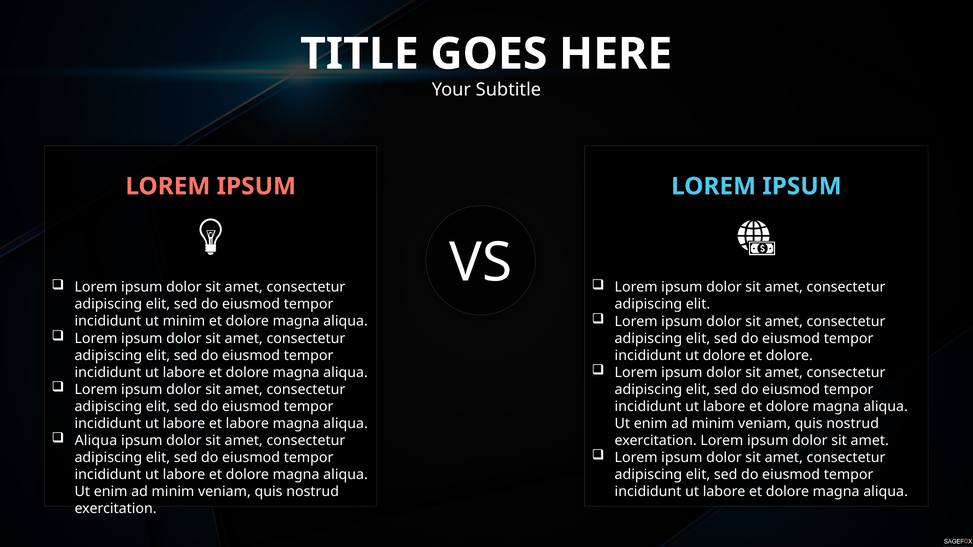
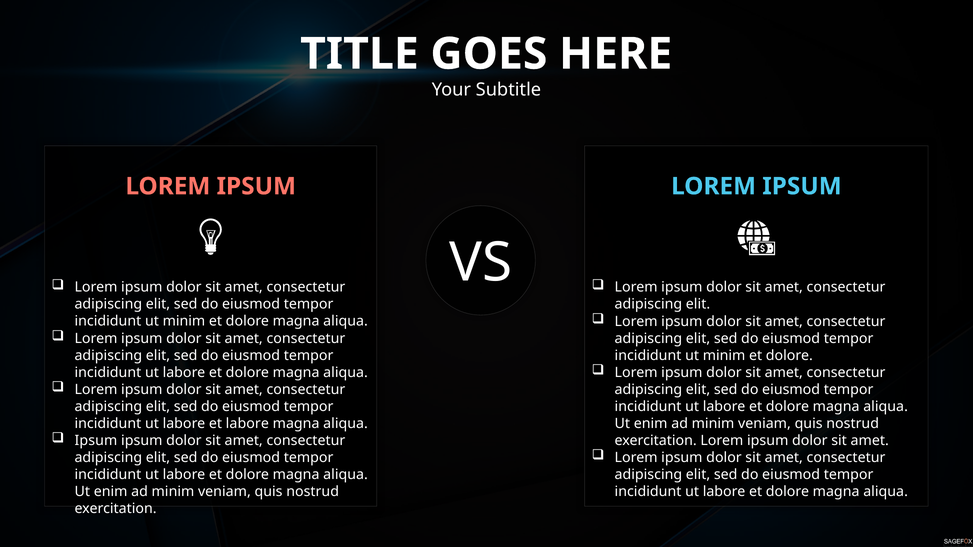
dolore: dolore -> minim (724, 356)
Aliqua: Aliqua -> Ipsum (96, 441)
